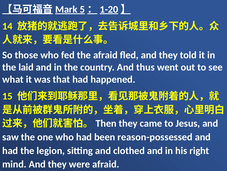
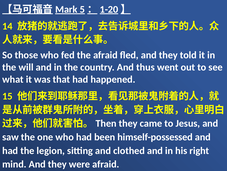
laid: laid -> will (26, 67)
reason-possessed: reason-possessed -> himself-possessed (155, 136)
